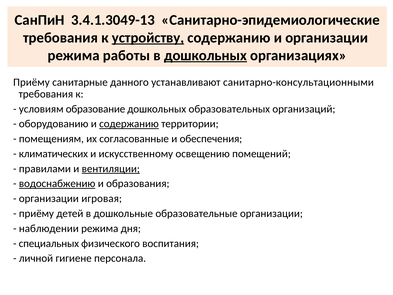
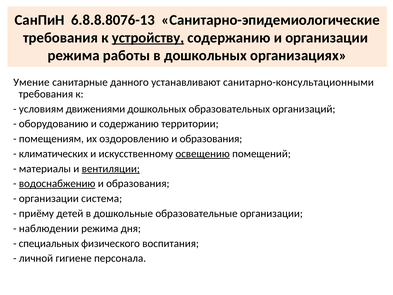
3.4.1.3049-13: 3.4.1.3049-13 -> 6.8.8.8076-13 (113, 20)
дошкольных underline: present -> none (205, 55)
Приёму: Приёму -> Умение (31, 82)
образование: образование -> движениями (95, 109)
содержанию underline: present -> none (129, 124)
согласованные: согласованные -> оздоровлению (134, 139)
обеспечения: обеспечения -> образования (211, 139)
освещению underline: none -> present (203, 154)
правилами: правилами -> материалы (45, 169)
игровая: игровая -> система (102, 198)
